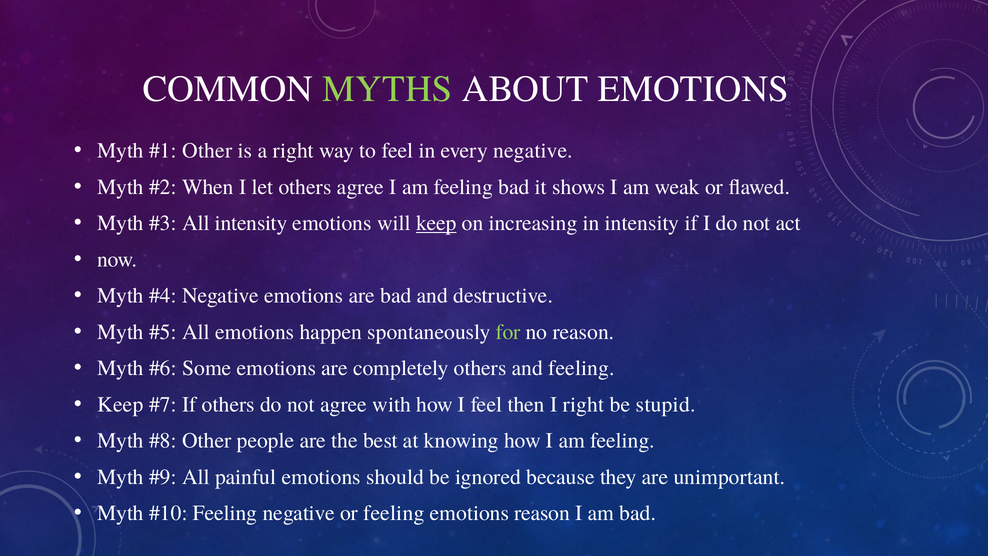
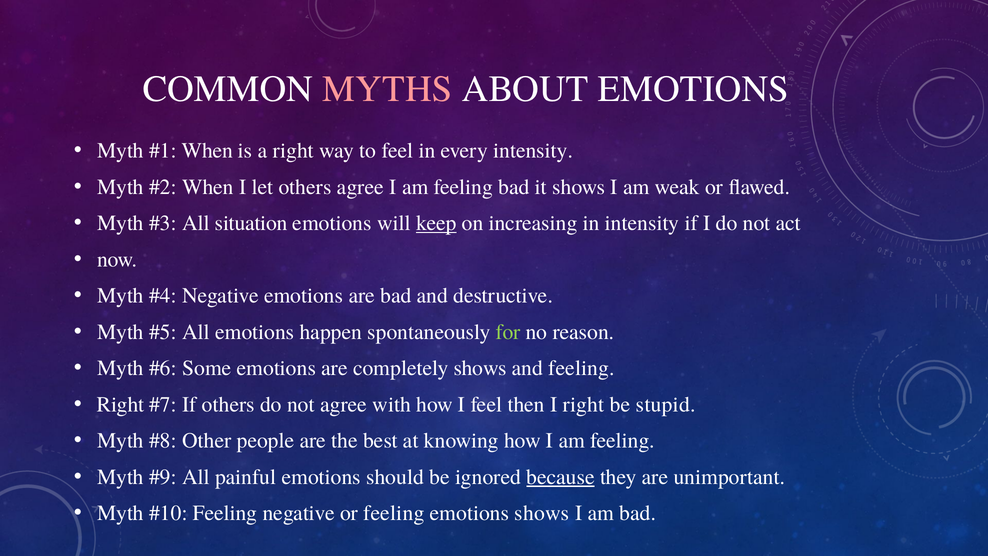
MYTHS colour: light green -> pink (387, 89)
Other: Other -> When (207, 151)
every negative: negative -> intensity (533, 151)
All intensity: intensity -> situation (251, 223)
completely others: others -> shows (480, 368)
Keep: Keep -> Right (121, 404)
because underline: none -> present (560, 477)
emotions reason: reason -> shows (542, 513)
